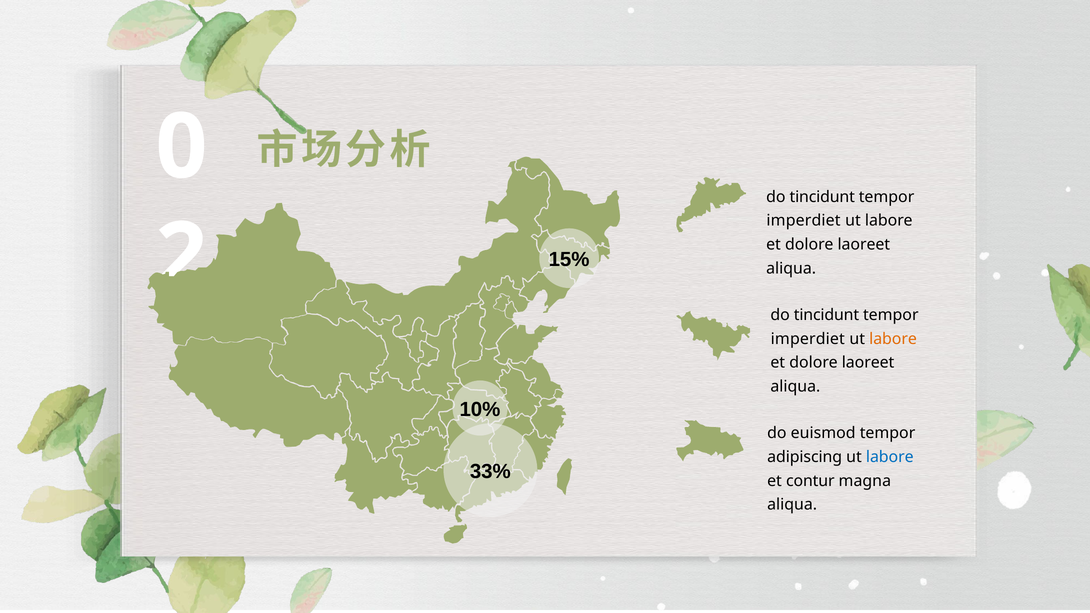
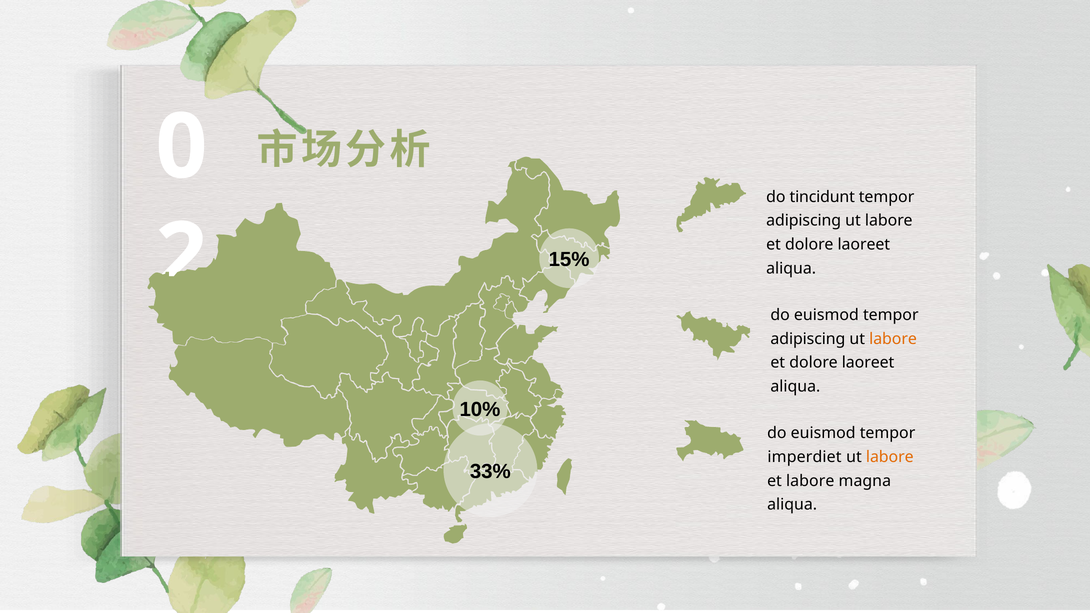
imperdiet: imperdiet -> adipiscing (804, 221)
tincidunt: tincidunt -> euismod (826, 315)
imperdiet: imperdiet -> adipiscing (808, 339)
adipiscing: adipiscing -> imperdiet (805, 457)
labore colour: blue -> orange (890, 457)
et contur: contur -> labore (810, 481)
